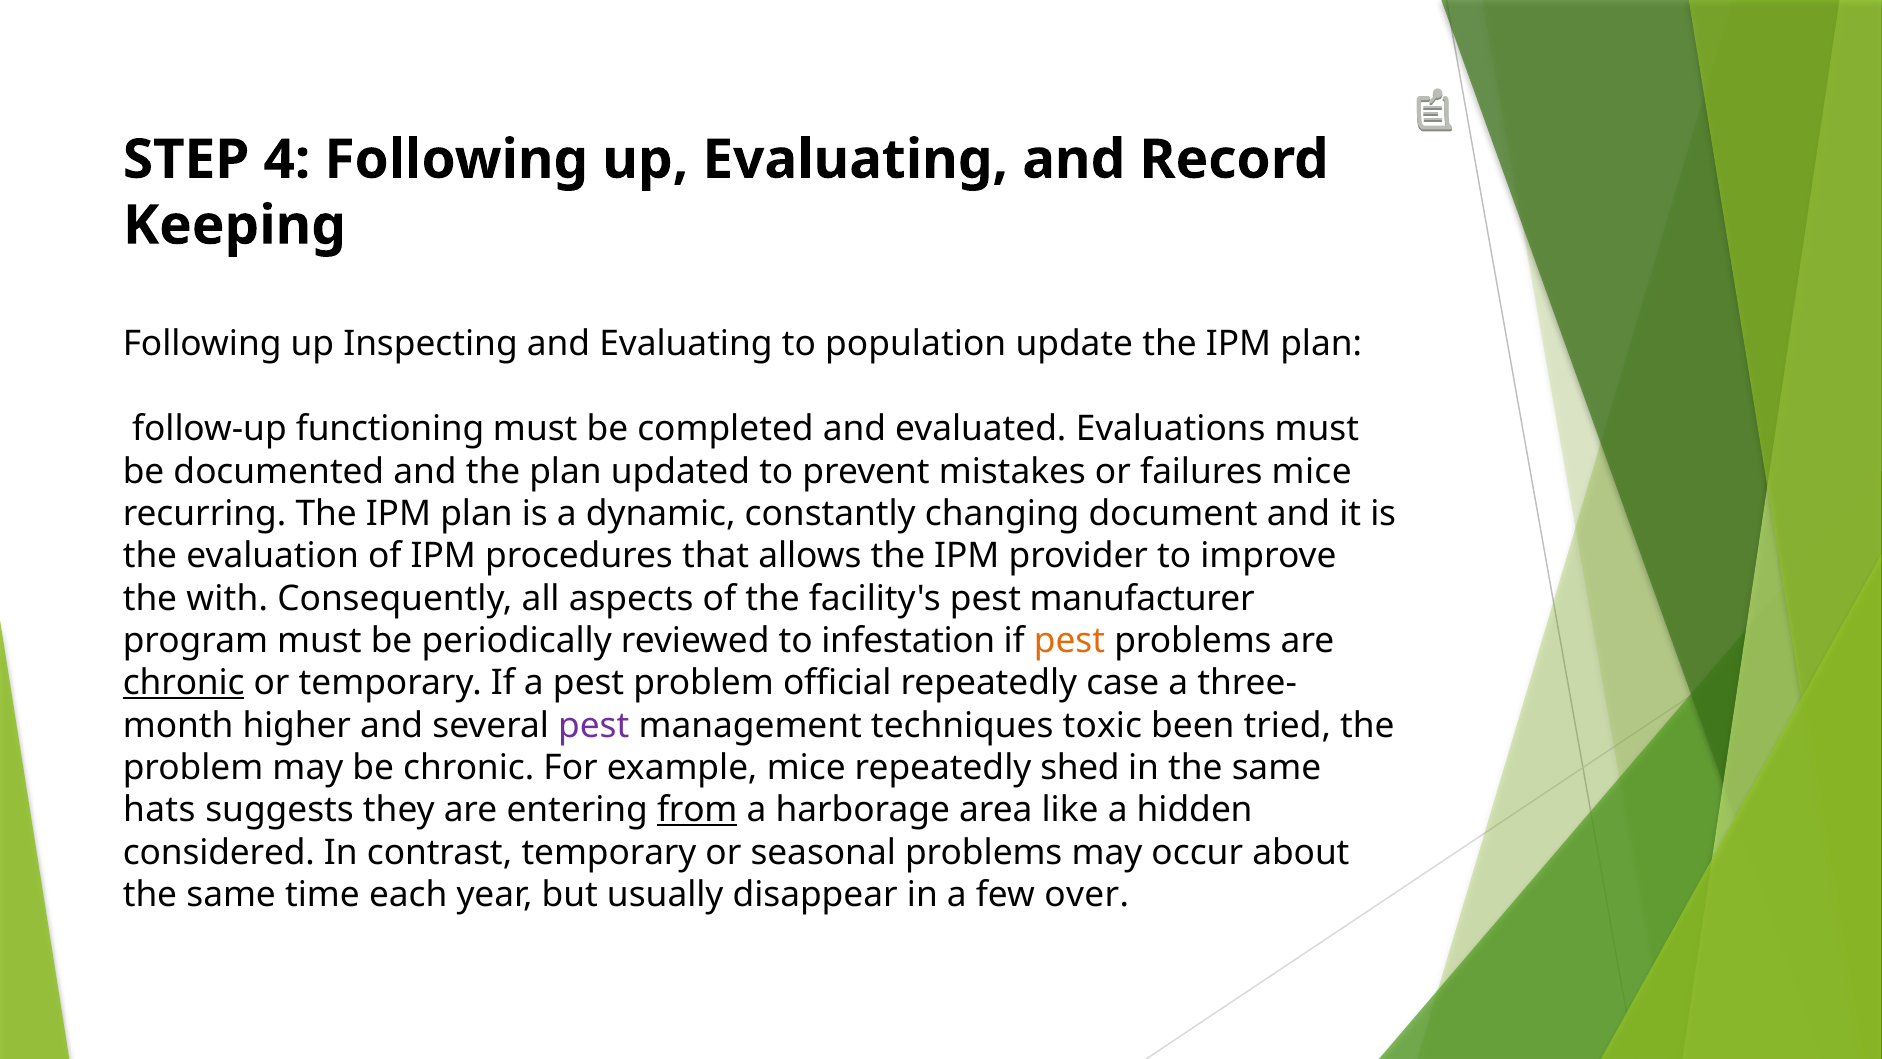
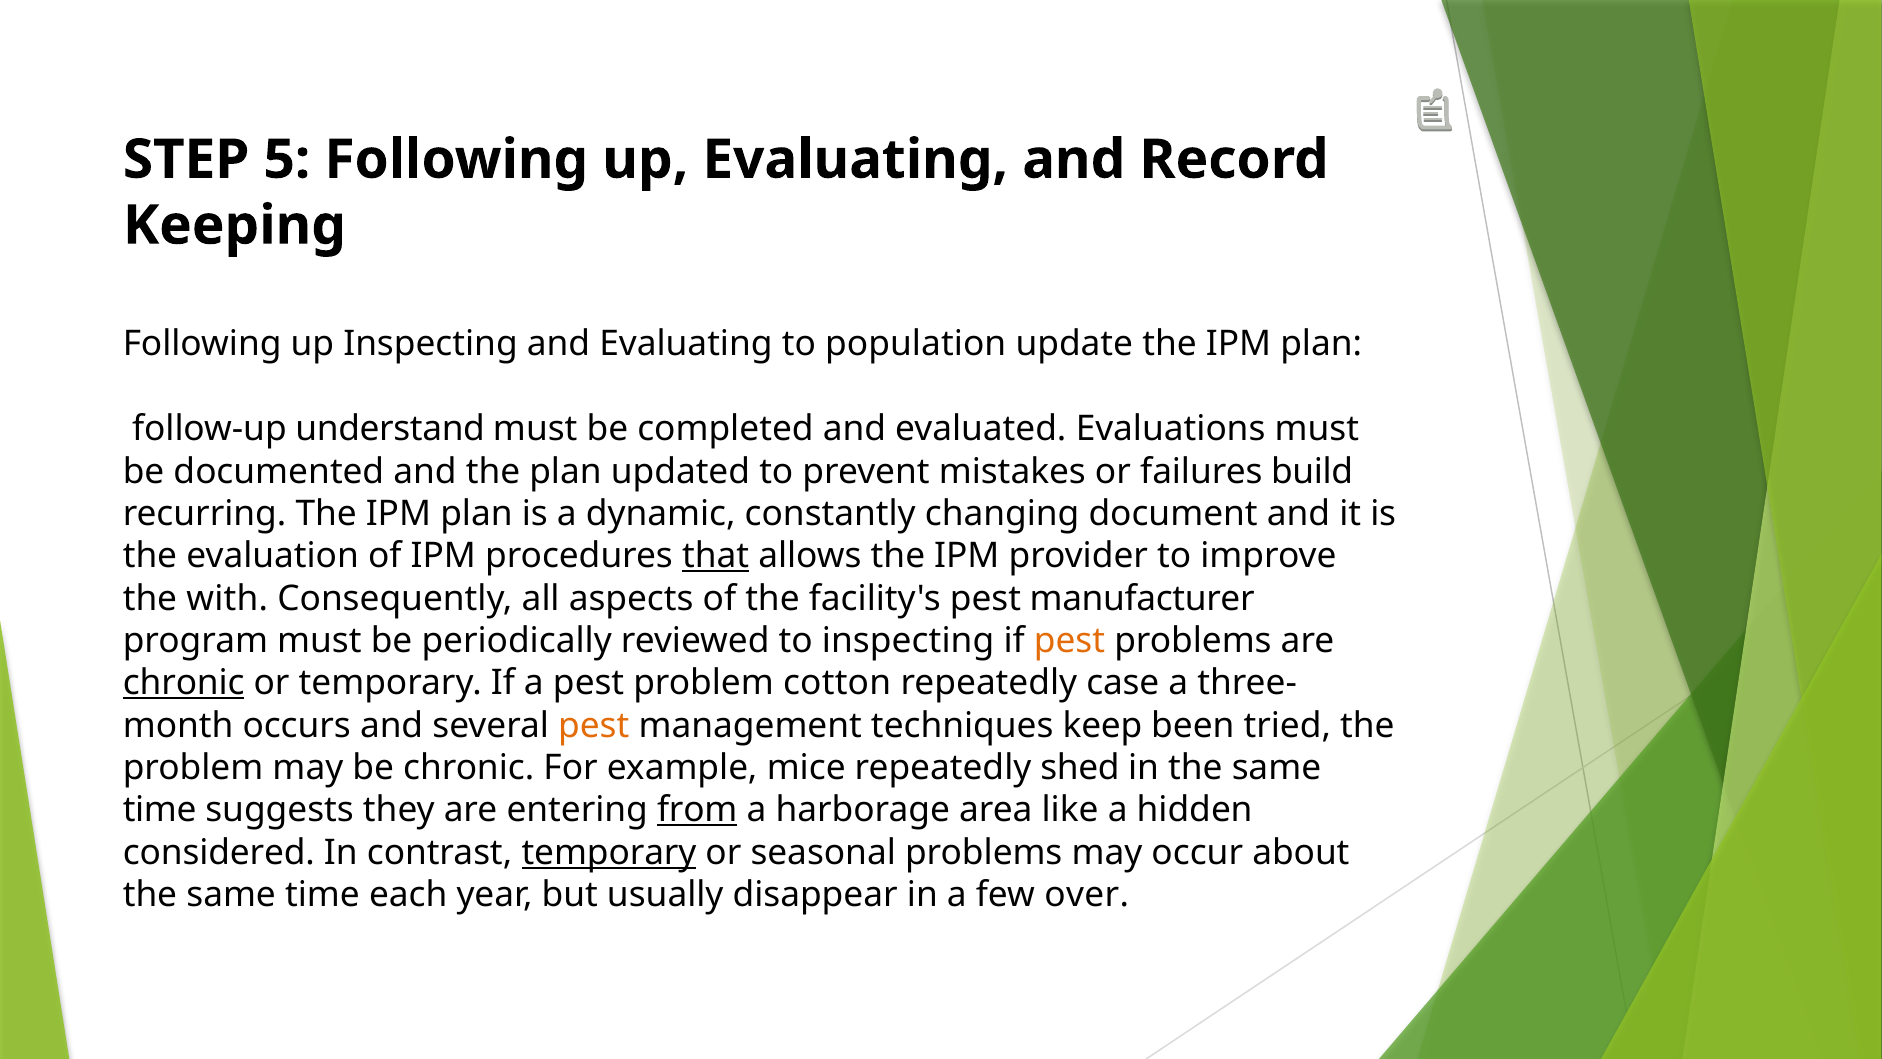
4: 4 -> 5 (287, 160)
functioning: functioning -> understand (390, 429)
failures mice: mice -> build (1312, 471)
that underline: none -> present (716, 556)
to infestation: infestation -> inspecting (908, 641)
official: official -> cotton (837, 683)
higher: higher -> occurs (297, 725)
pest colour: purple -> orange (594, 725)
toxic: toxic -> keep (1103, 725)
hats: hats -> time (160, 810)
temporary underline: none -> present (609, 852)
